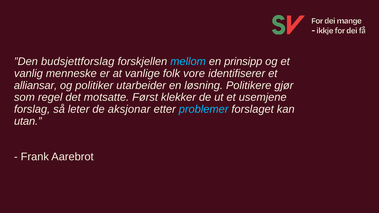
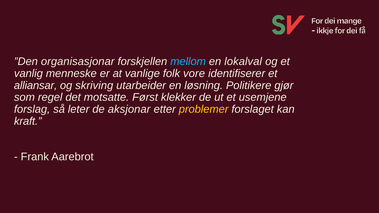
budsjettforslag: budsjettforslag -> organisasjonar (78, 62)
prinsipp: prinsipp -> lokalval (243, 62)
politiker: politiker -> skriving (94, 85)
problemer colour: light blue -> yellow (204, 109)
utan: utan -> kraft (28, 121)
